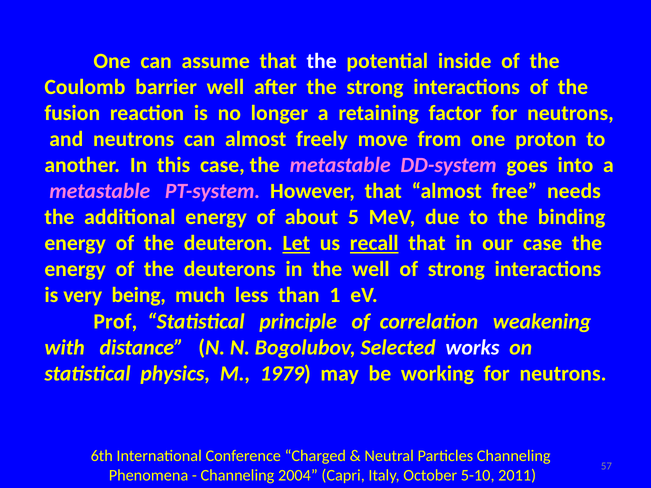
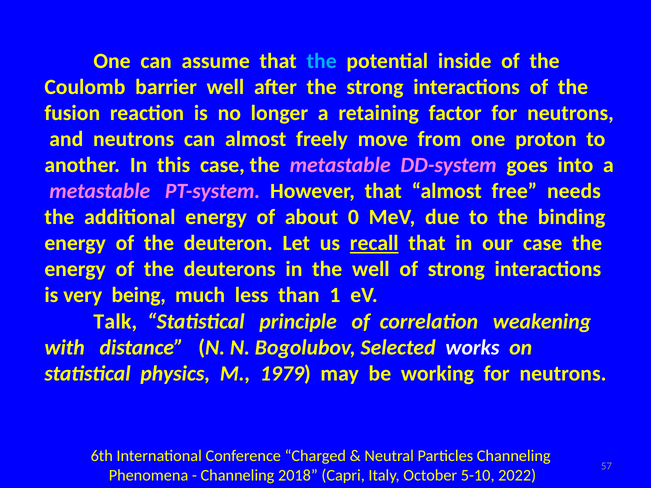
the colour: white -> light blue (322, 61)
5: 5 -> 0 (353, 217)
Let underline: present -> none (296, 243)
Prof: Prof -> Talk (115, 322)
2004: 2004 -> 2018 (298, 476)
2011: 2011 -> 2022 (517, 476)
